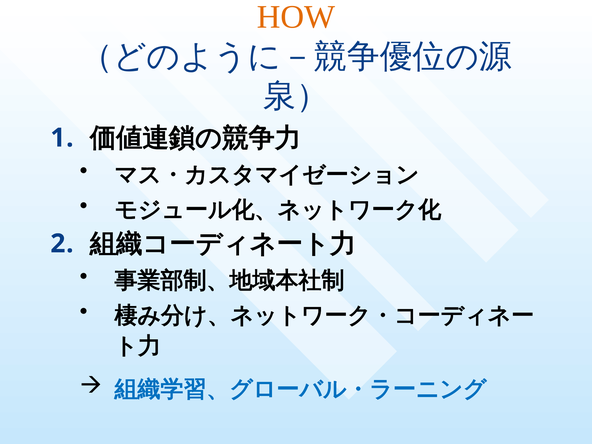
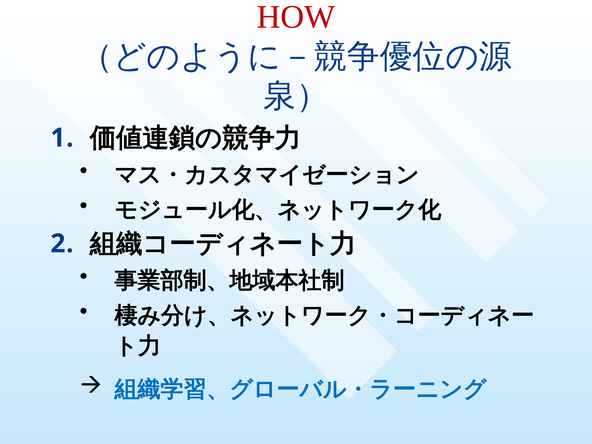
HOW colour: orange -> red (296, 17)
